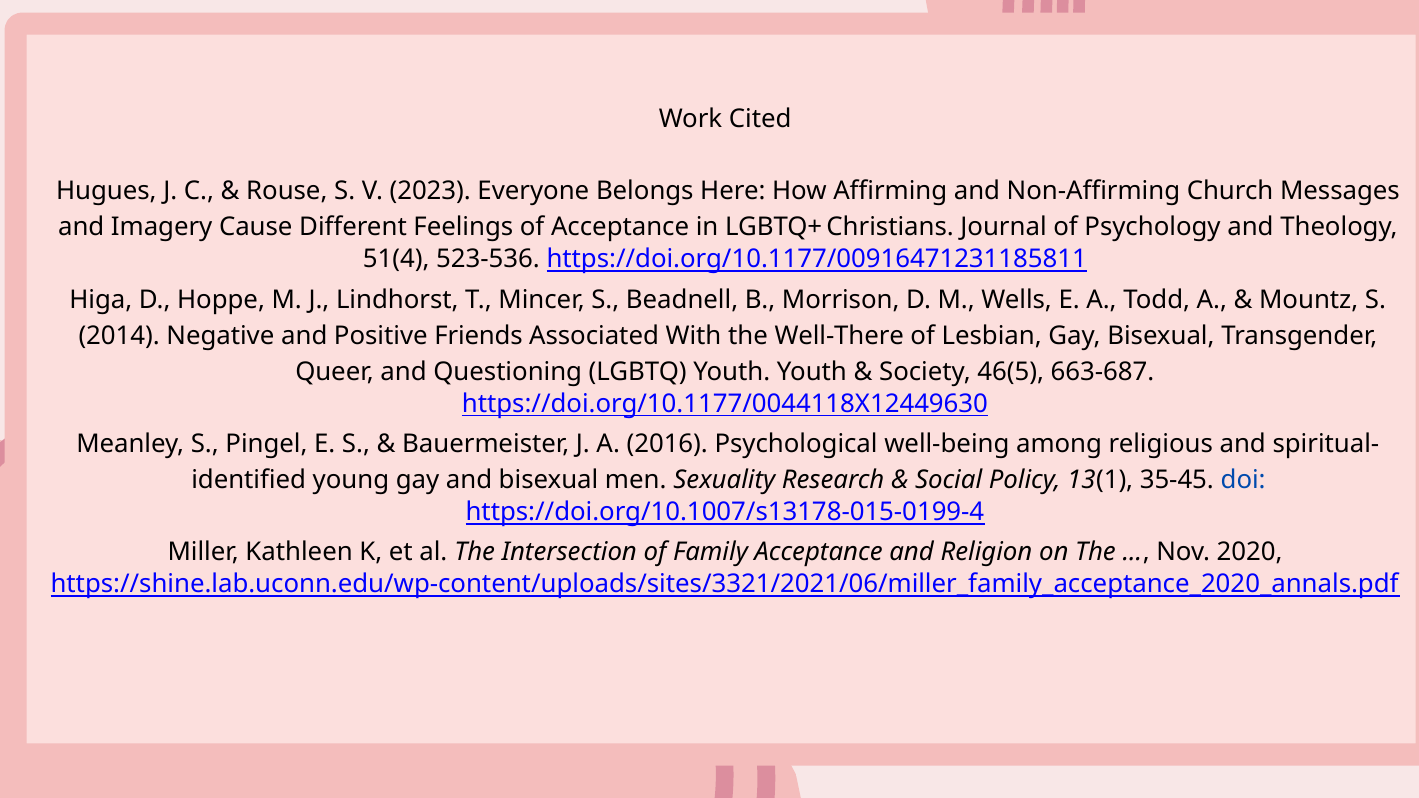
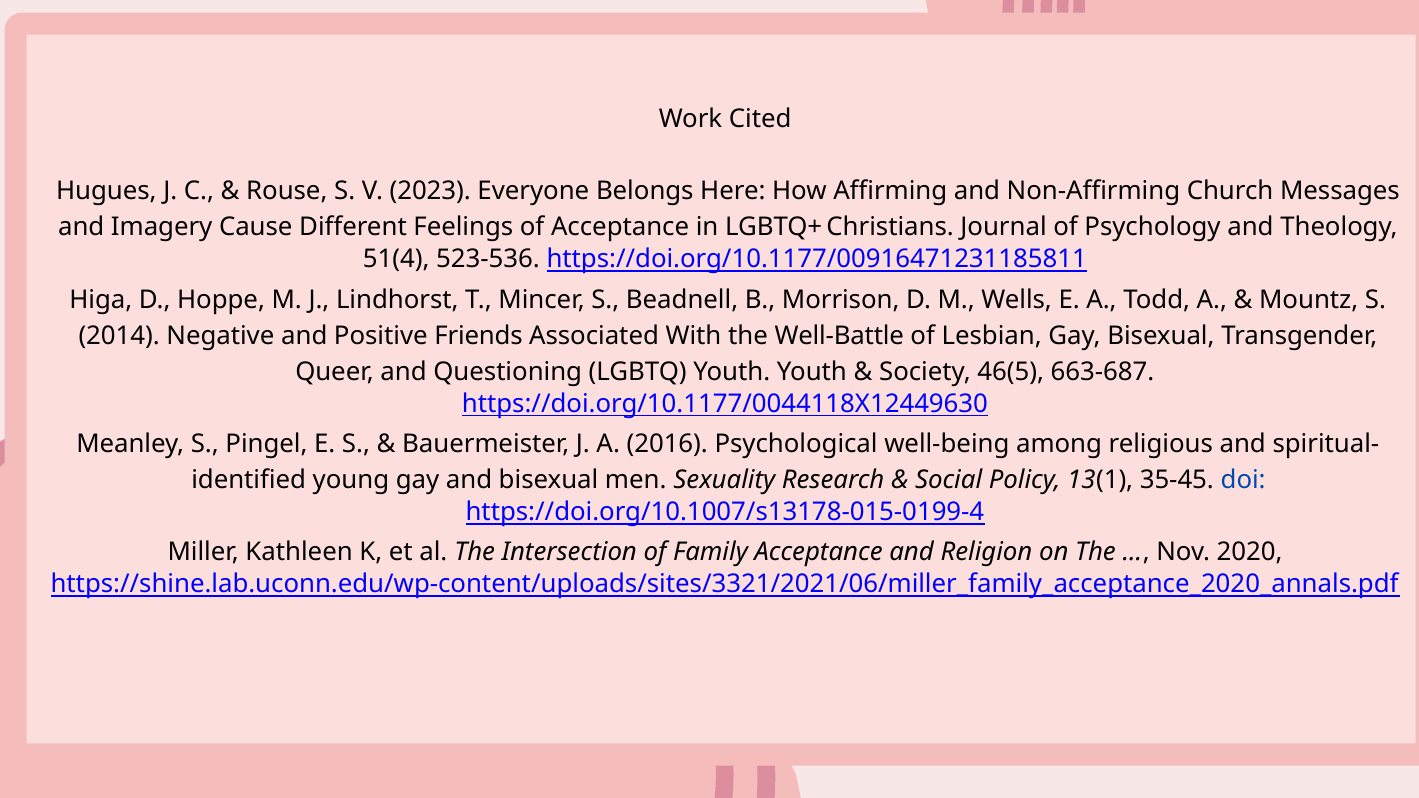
Well-There: Well-There -> Well-Battle (839, 336)
